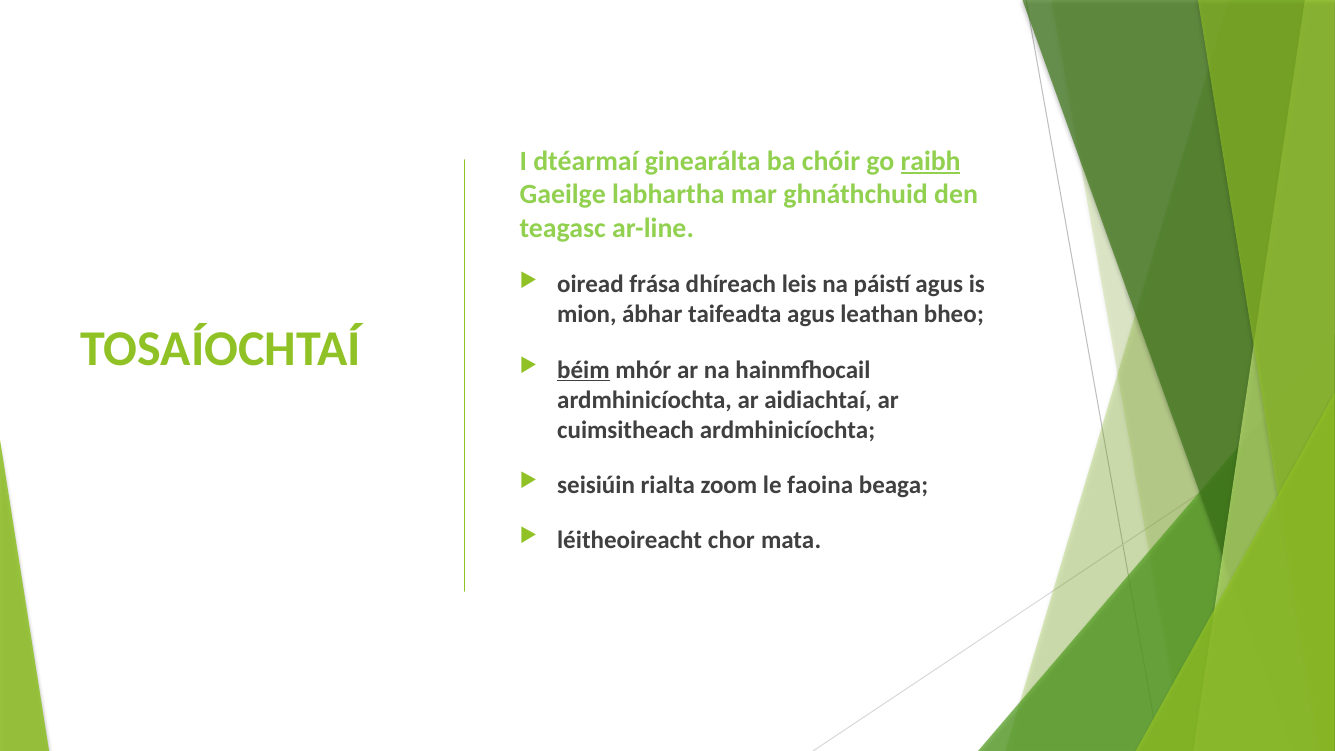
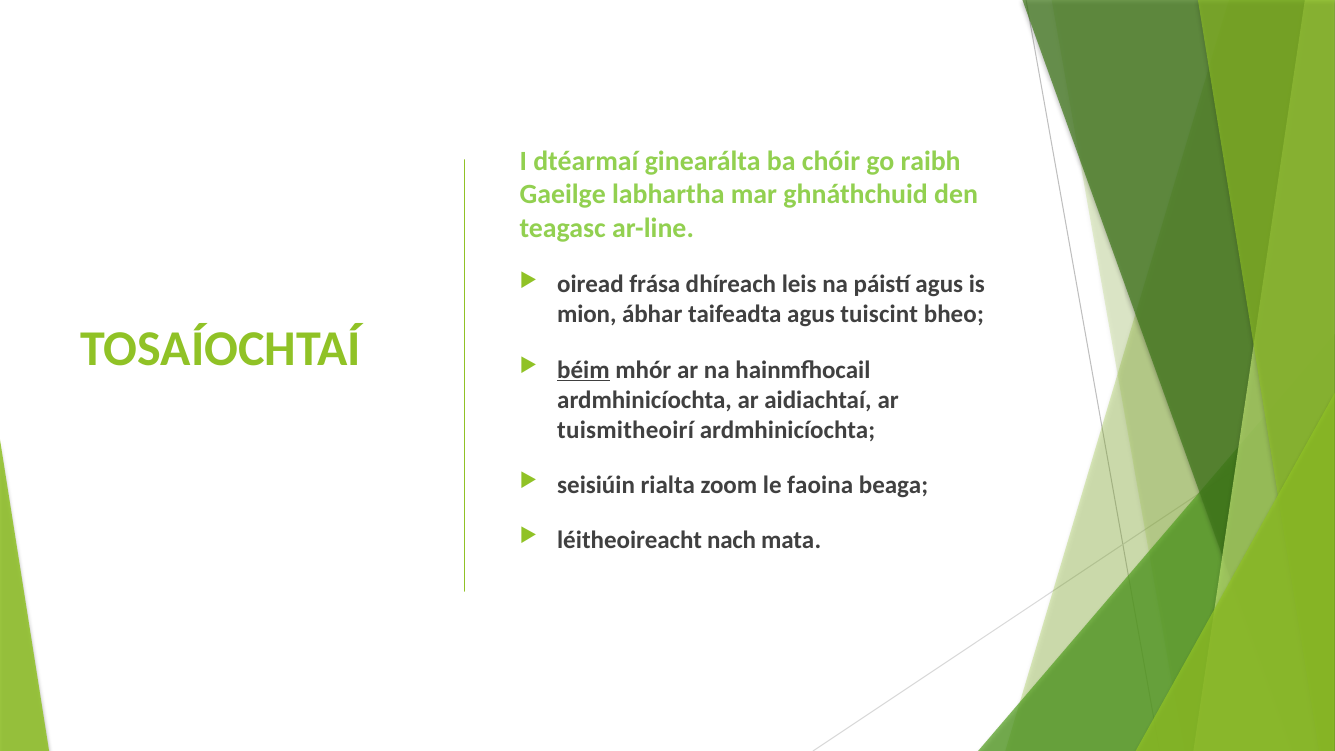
raibh underline: present -> none (931, 161)
leathan: leathan -> tuiscint (879, 315)
cuimsitheach: cuimsitheach -> tuismitheoirí (626, 430)
chor: chor -> nach (732, 540)
